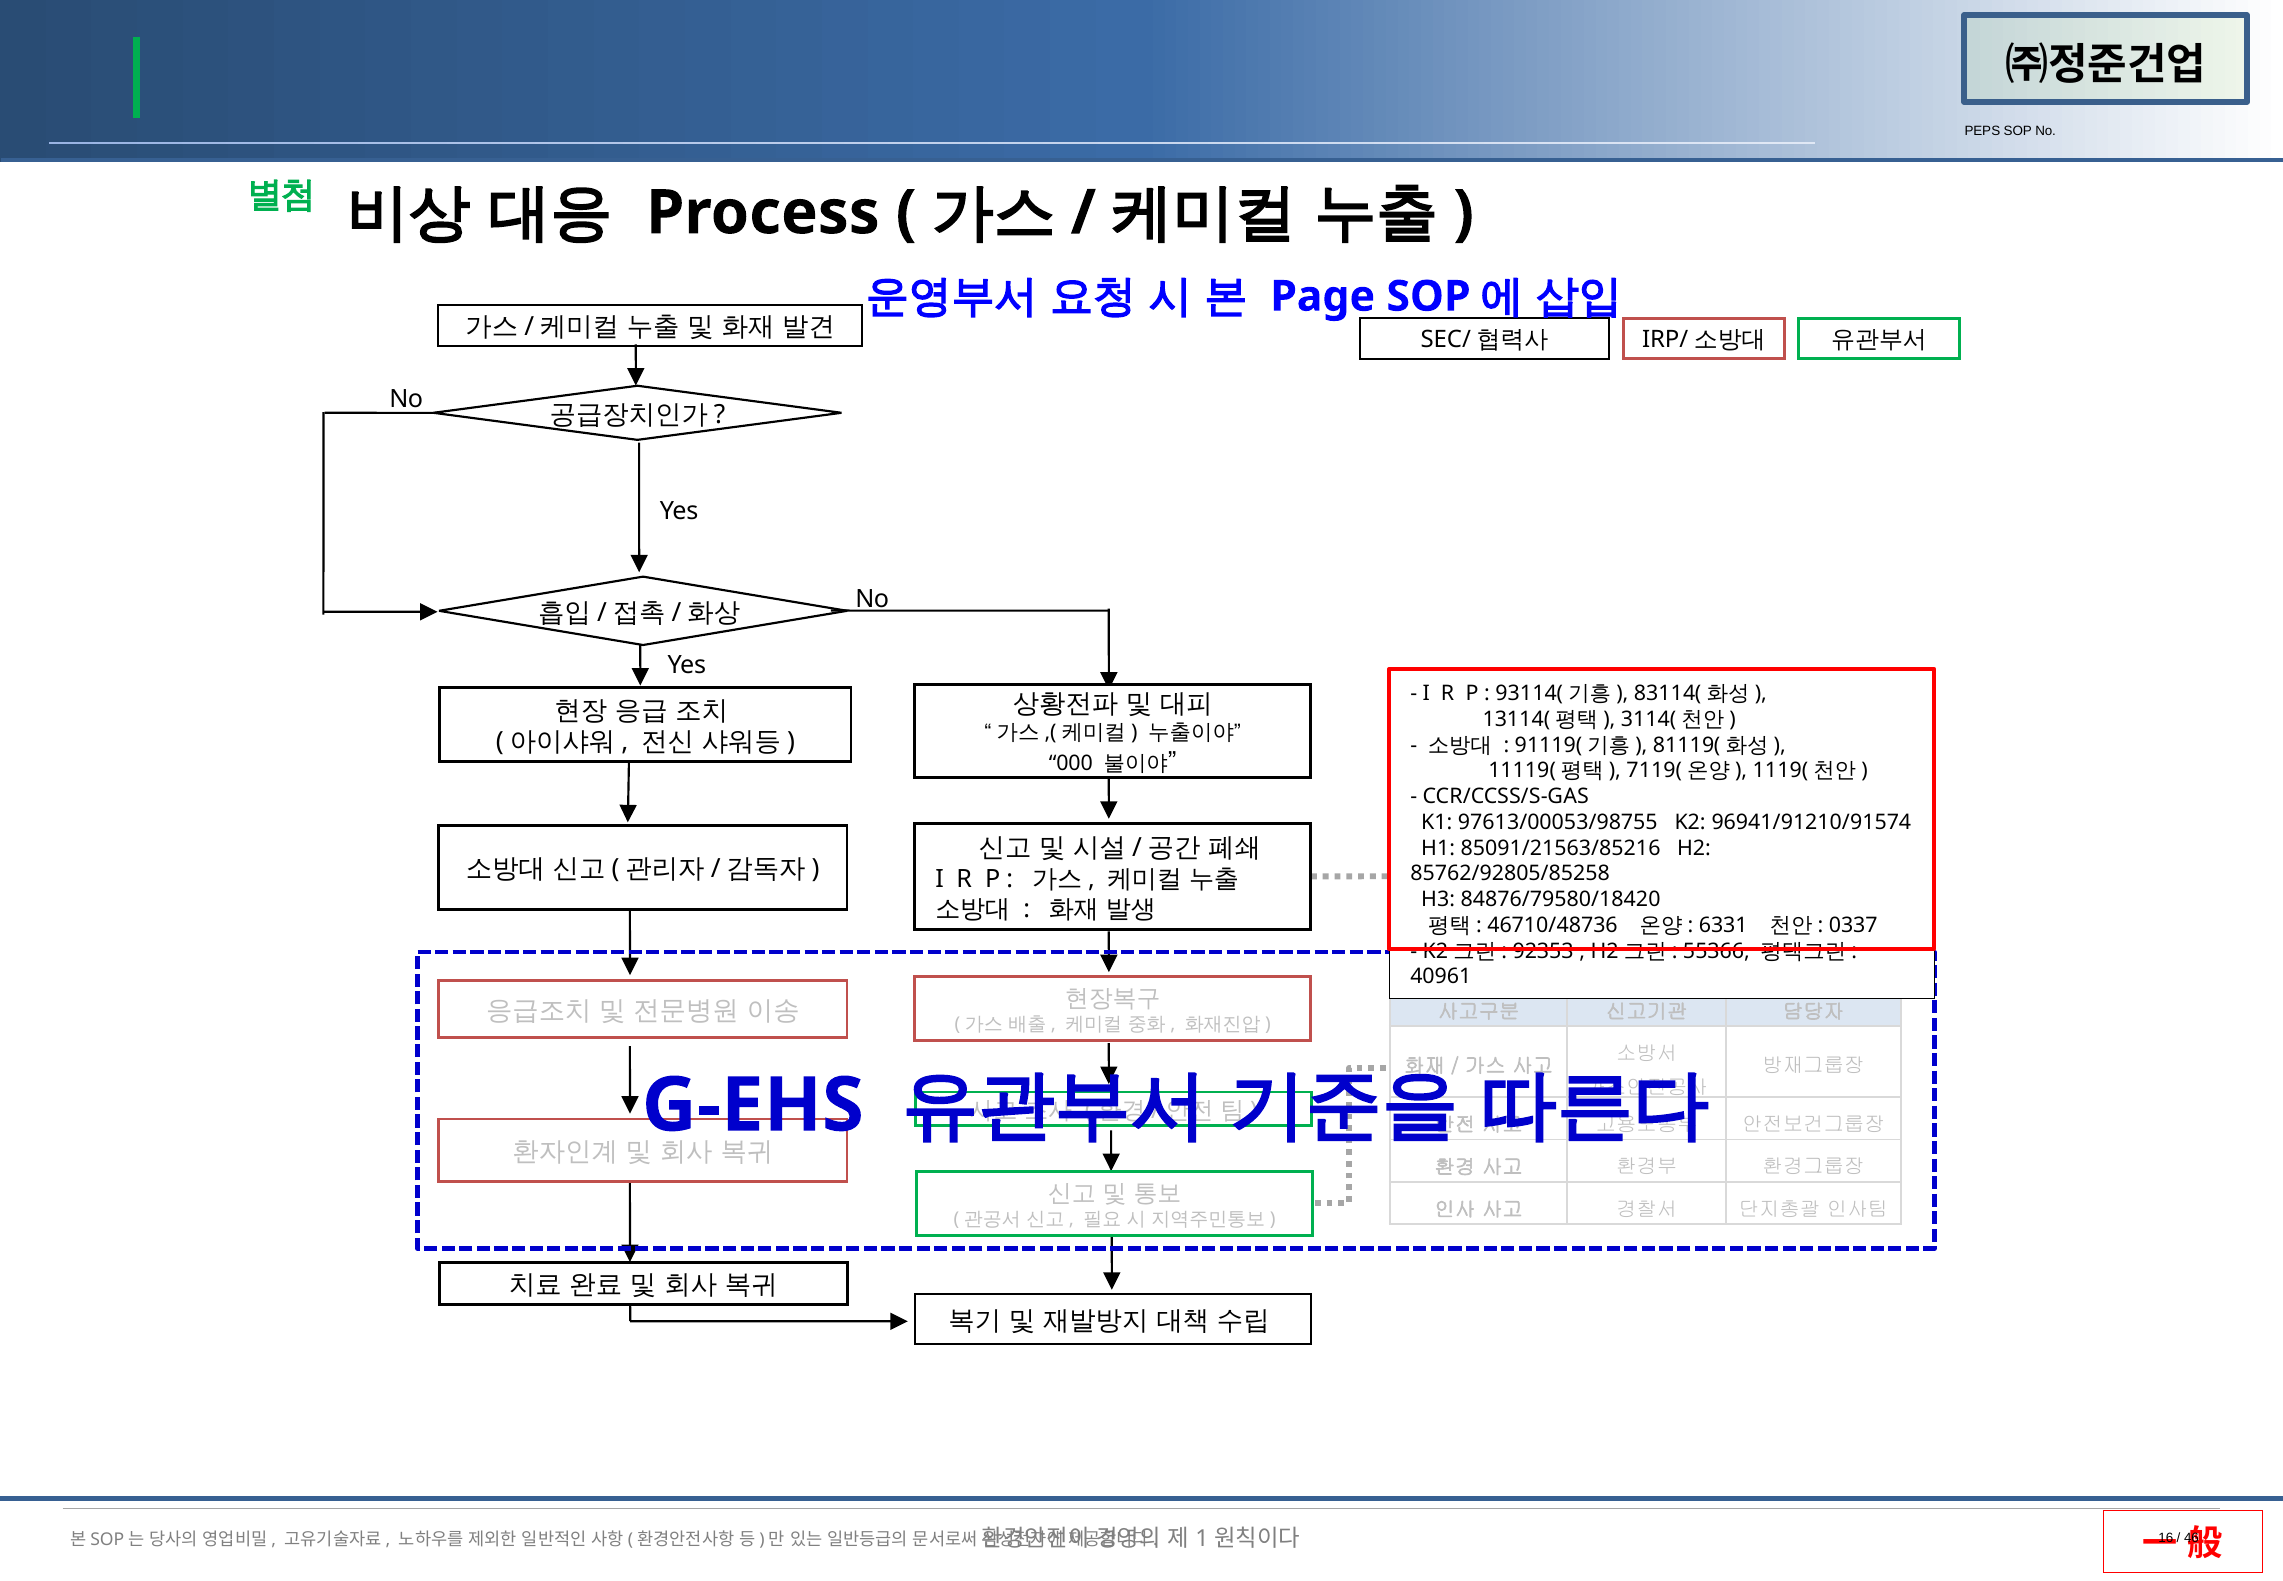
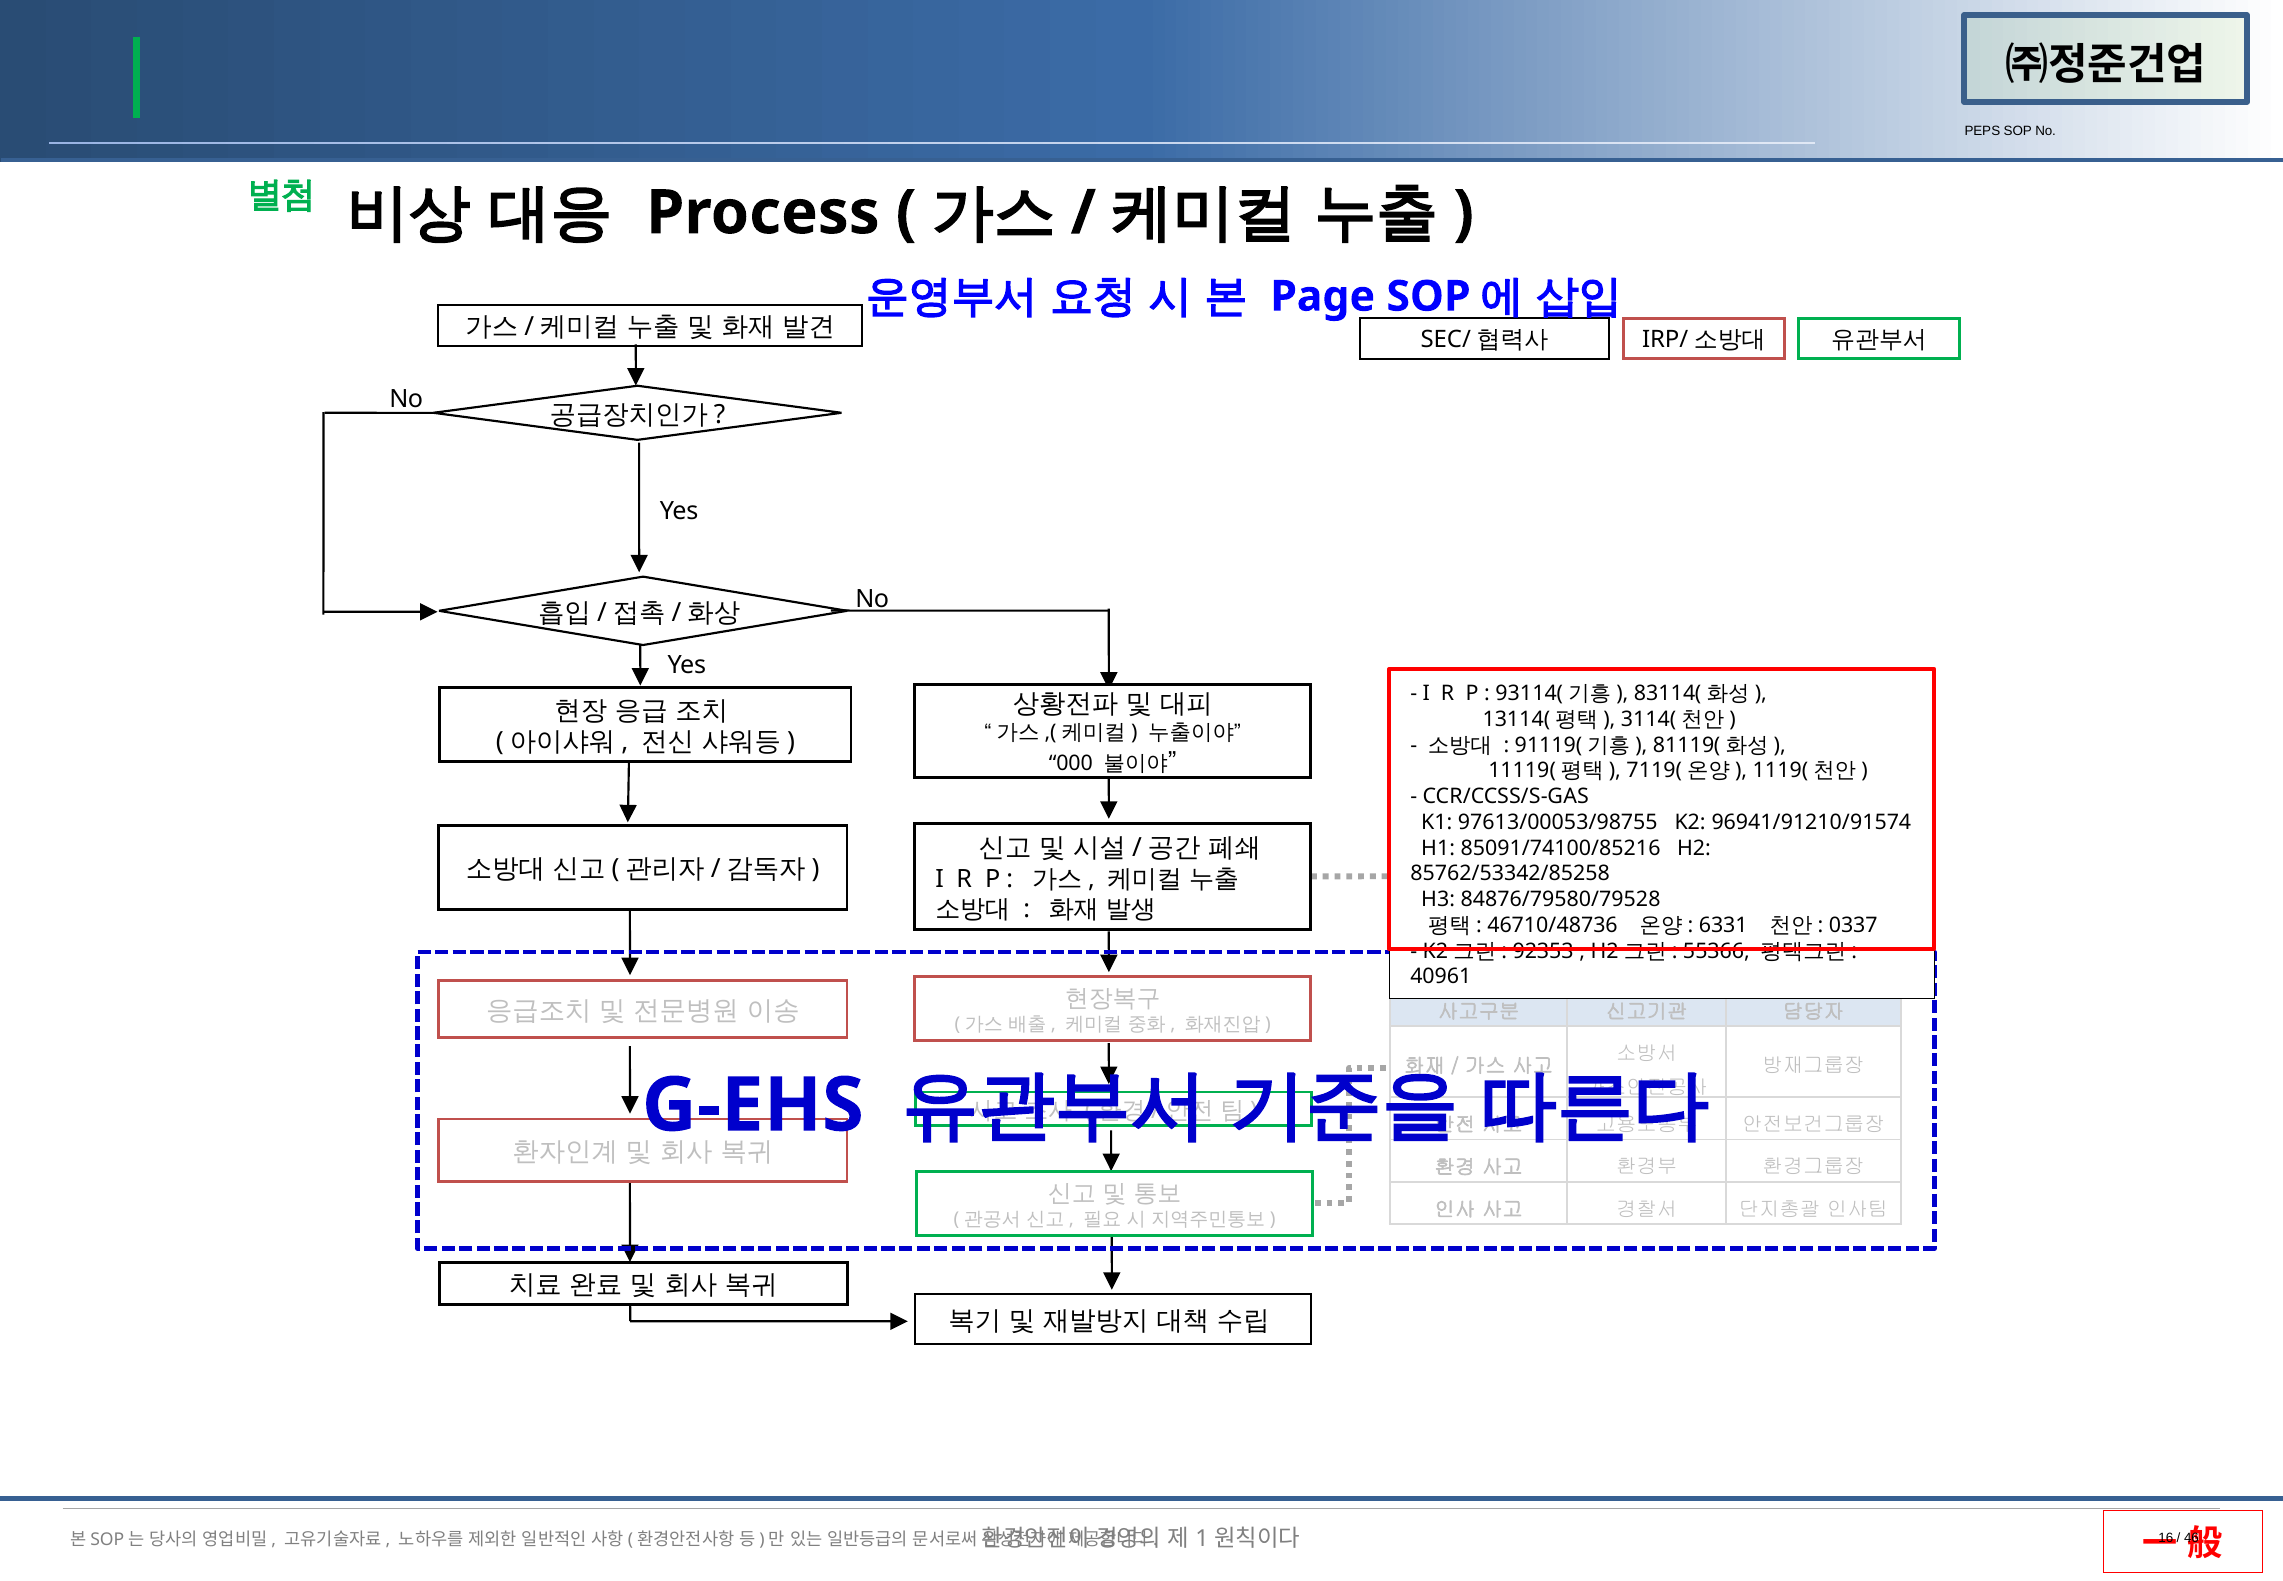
85091/21563/85216: 85091/21563/85216 -> 85091/74100/85216 (1561, 848)
85762/92805/85258: 85762/92805/85258 -> 85762/53342/85258 (1510, 874)
84876/79580/18420: 84876/79580/18420 -> 84876/79580/79528 (1561, 899)
